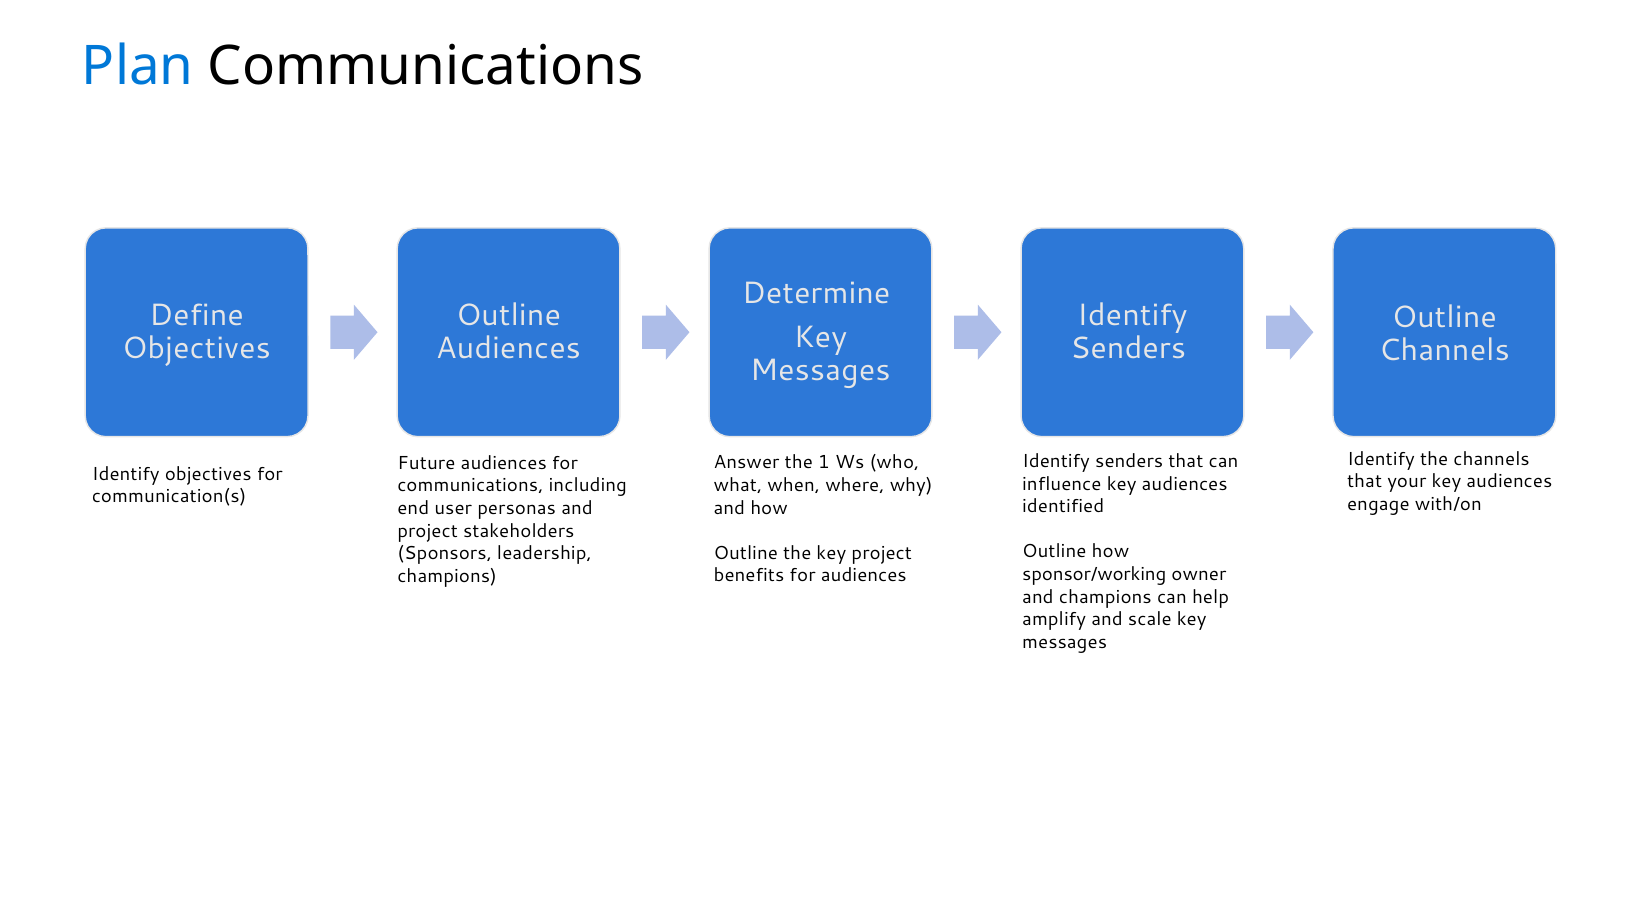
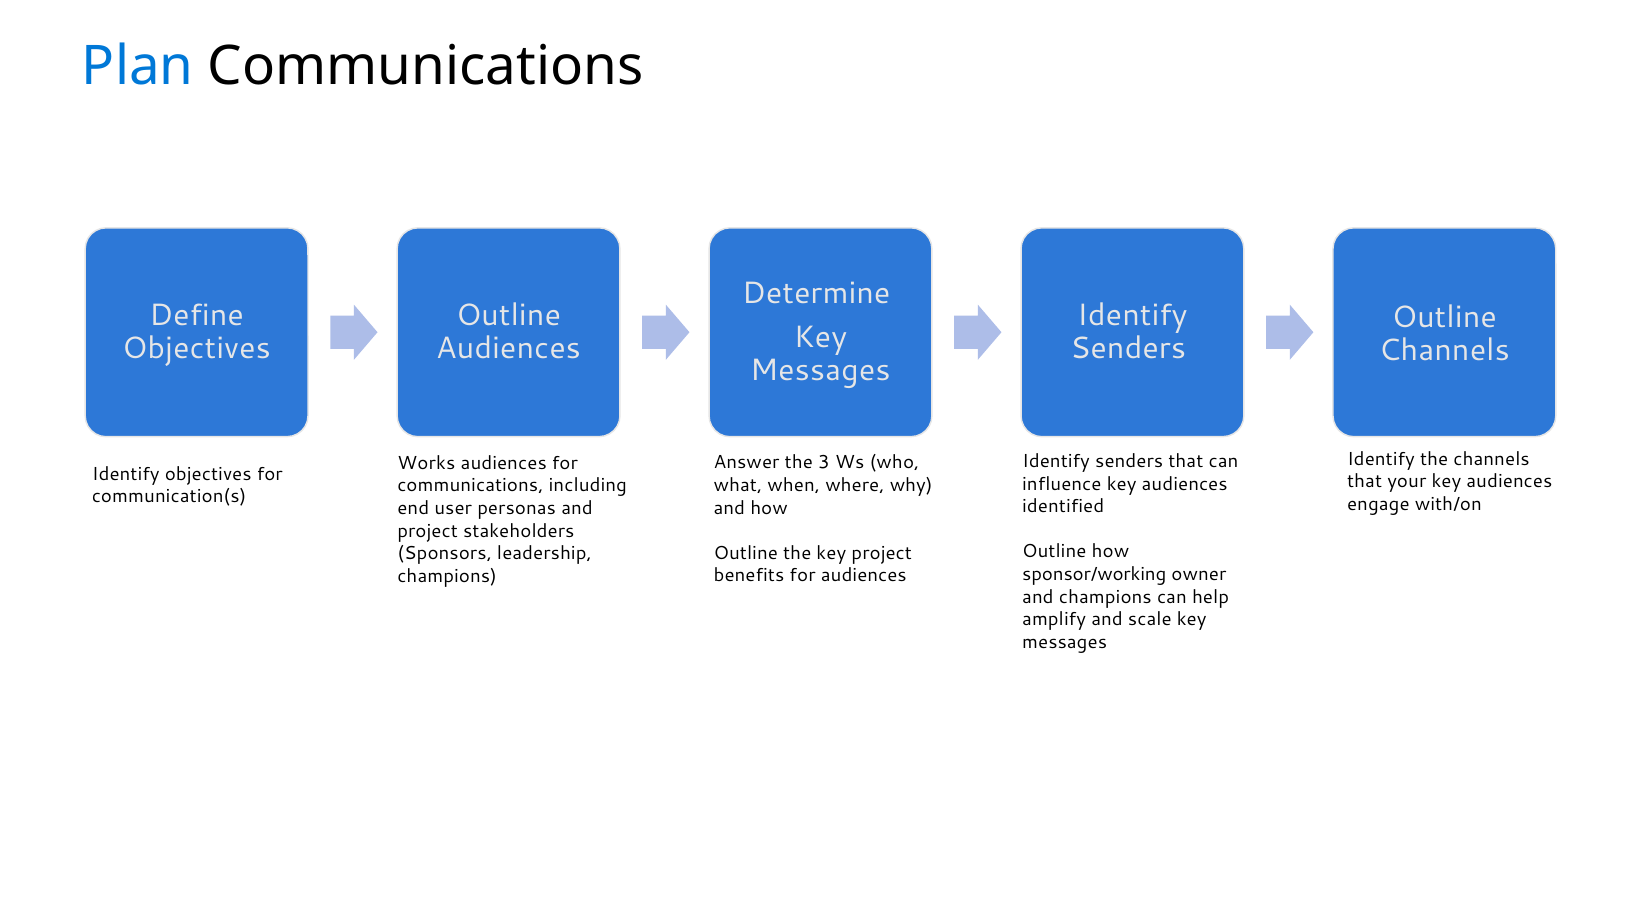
1: 1 -> 3 (824, 463)
Future: Future -> Works (426, 463)
